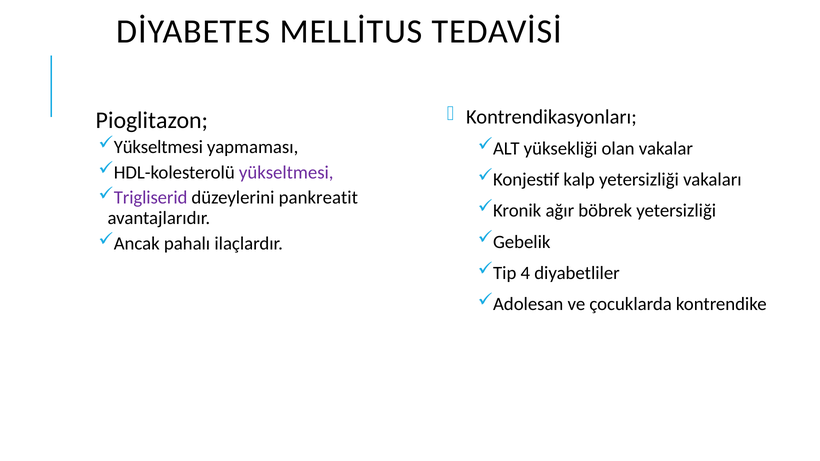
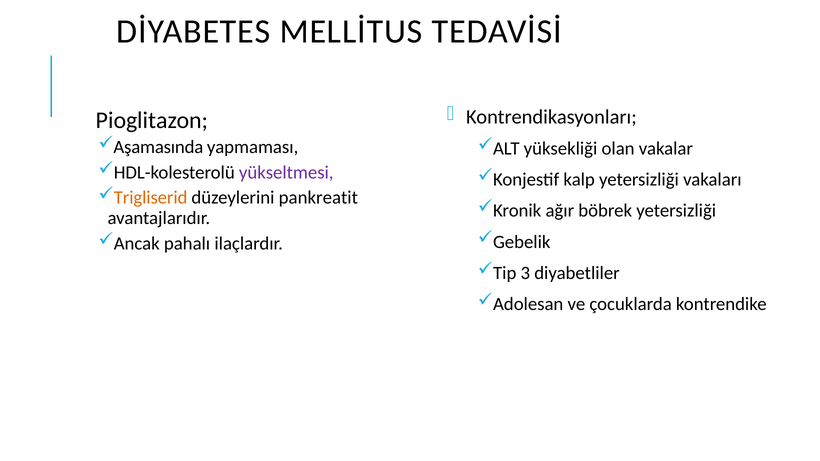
Yükseltmesi: Yükseltmesi -> Aşamasında (158, 147)
Trigliserid colour: purple -> orange (151, 198)
4: 4 -> 3 (525, 273)
